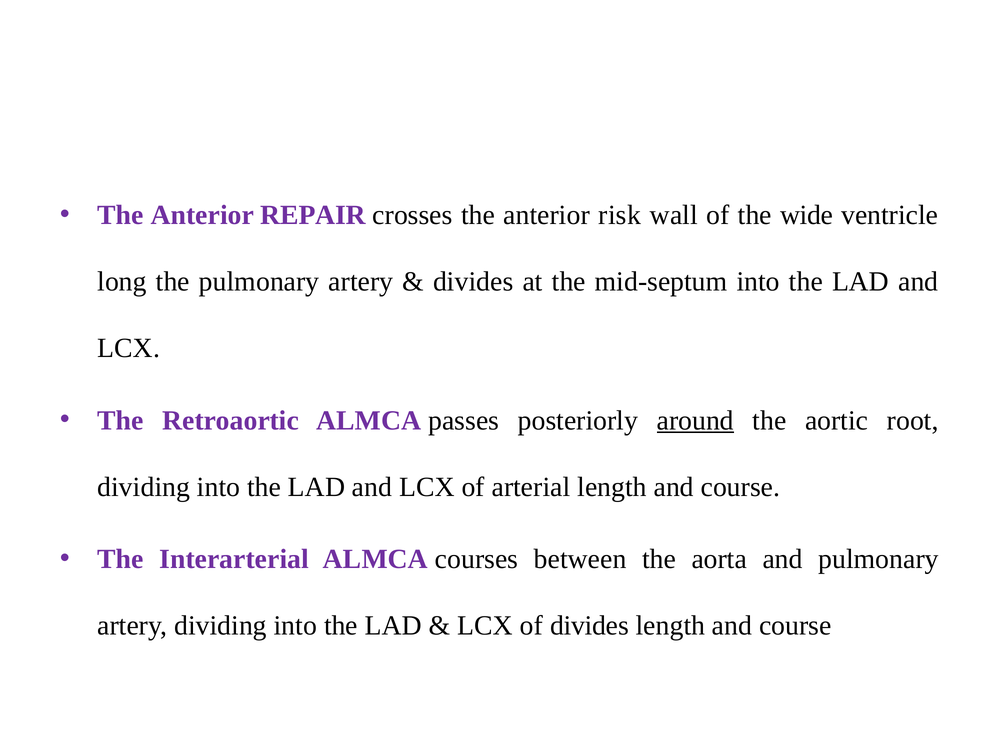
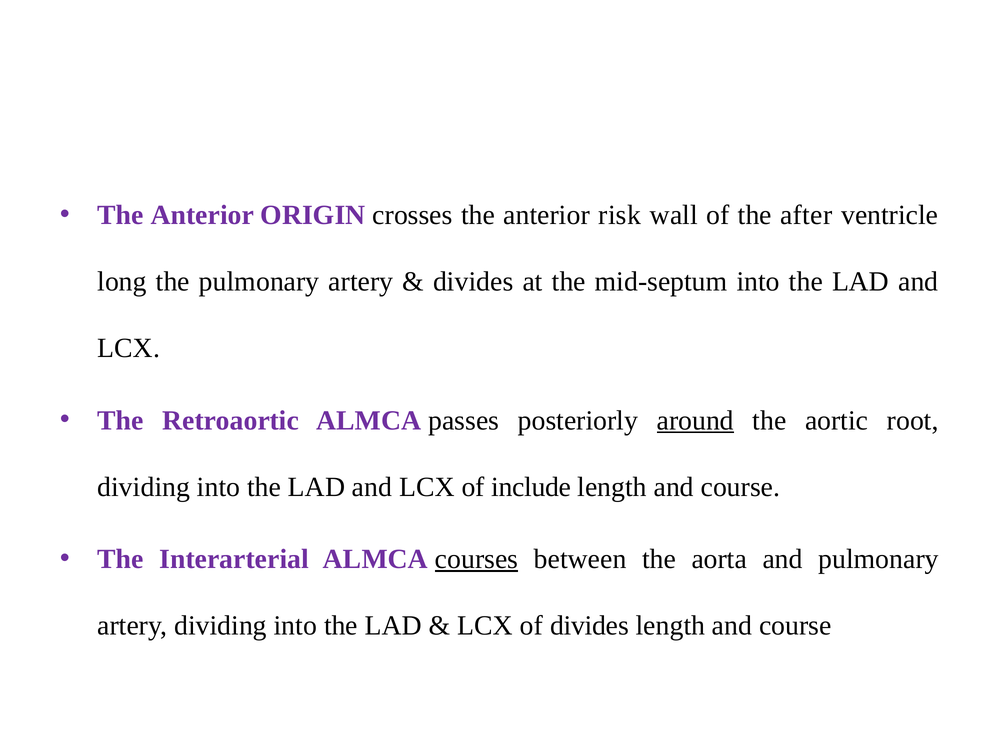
REPAIR: REPAIR -> ORIGIN (313, 215)
wide: wide -> after (806, 215)
arterial: arterial -> include (531, 487)
courses underline: none -> present (477, 559)
